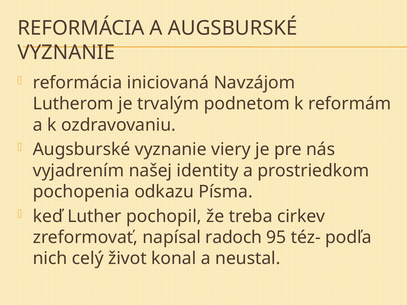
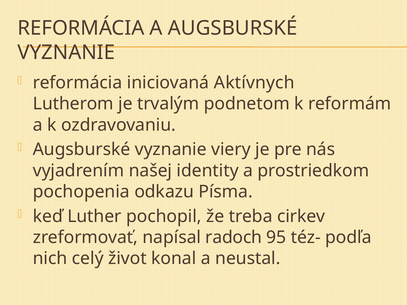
Navzájom: Navzájom -> Aktívnych (254, 83)
